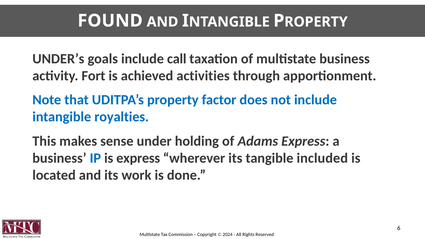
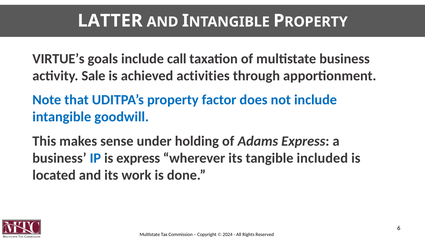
FOUND: FOUND -> LATTER (110, 21)
UNDER’s: UNDER’s -> VIRTUE’s (58, 59)
Fort: Fort -> Sale (94, 76)
royalties: royalties -> goodwill (122, 117)
